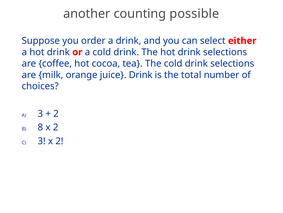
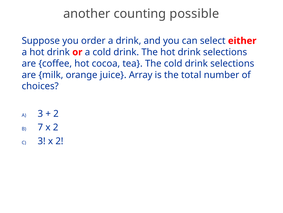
juice Drink: Drink -> Array (141, 75)
8: 8 -> 7 (40, 127)
